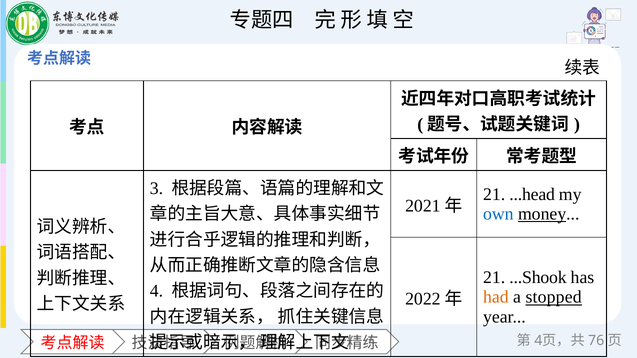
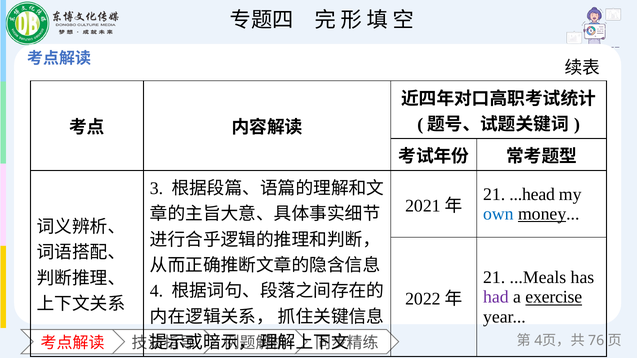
...Shook: ...Shook -> ...Meals (538, 278)
had colour: orange -> purple (496, 297)
stopped: stopped -> exercise (554, 297)
